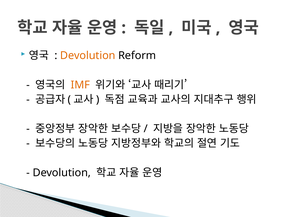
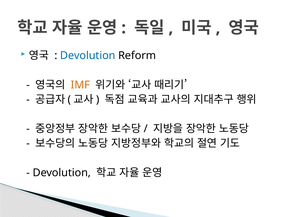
Devolution colour: orange -> blue (88, 56)
